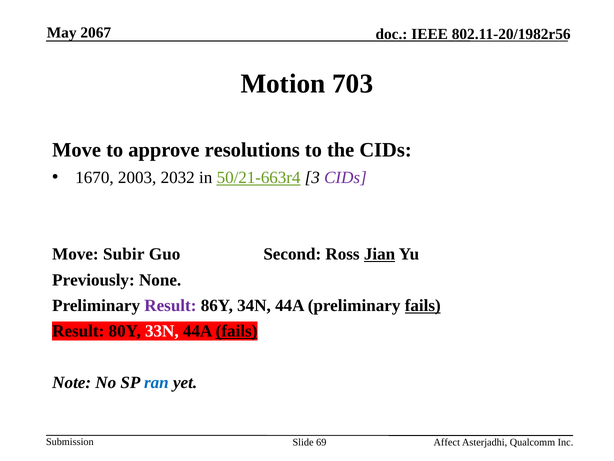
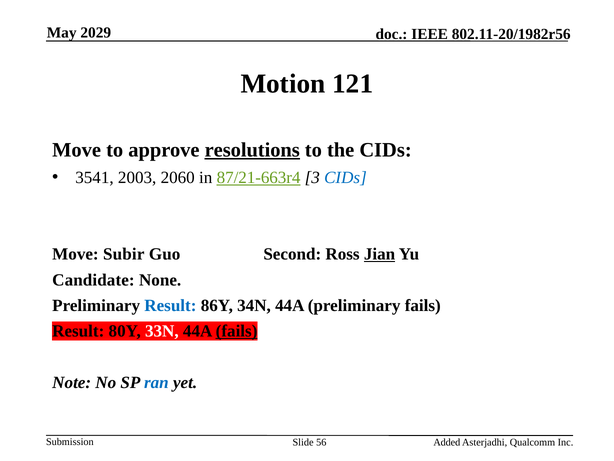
2067: 2067 -> 2029 (96, 33)
703: 703 -> 121 (353, 84)
resolutions underline: none -> present (252, 150)
1670: 1670 -> 3541 (94, 177)
2032: 2032 -> 2060 (178, 177)
50/21-663r4: 50/21-663r4 -> 87/21-663r4 (259, 177)
CIDs colour: purple -> blue (345, 177)
Previously: Previously -> Candidate (93, 280)
Result colour: purple -> blue (170, 305)
fails underline: present -> none (423, 305)
69: 69 -> 56 (321, 442)
Affect: Affect -> Added (447, 442)
